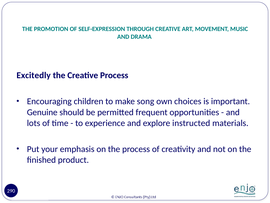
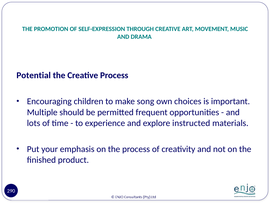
Excitedly: Excitedly -> Potential (34, 75)
Genuine: Genuine -> Multiple (42, 112)
